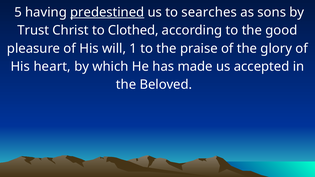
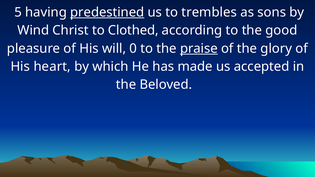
searches: searches -> trembles (209, 12)
Trust: Trust -> Wind (33, 30)
1: 1 -> 0 (133, 48)
praise underline: none -> present (199, 48)
